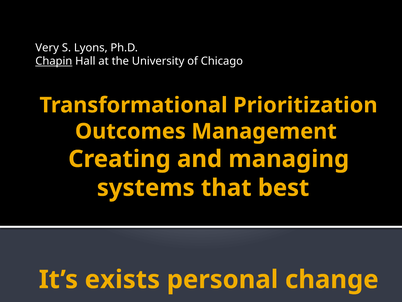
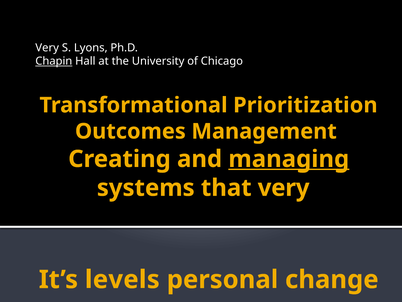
managing underline: none -> present (289, 159)
that best: best -> very (284, 188)
exists: exists -> levels (122, 279)
